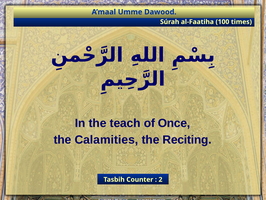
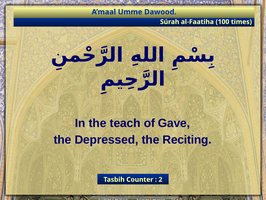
Once: Once -> Gave (174, 123)
Calamities: Calamities -> Depressed (106, 139)
